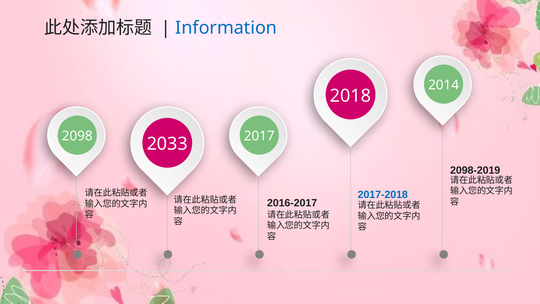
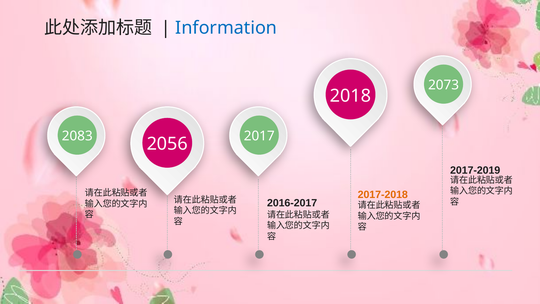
2014: 2014 -> 2073 (444, 85)
2098: 2098 -> 2083 (77, 136)
2033: 2033 -> 2056 (167, 144)
2098-2019: 2098-2019 -> 2017-2019 (475, 170)
2017-2018 colour: blue -> orange (383, 194)
